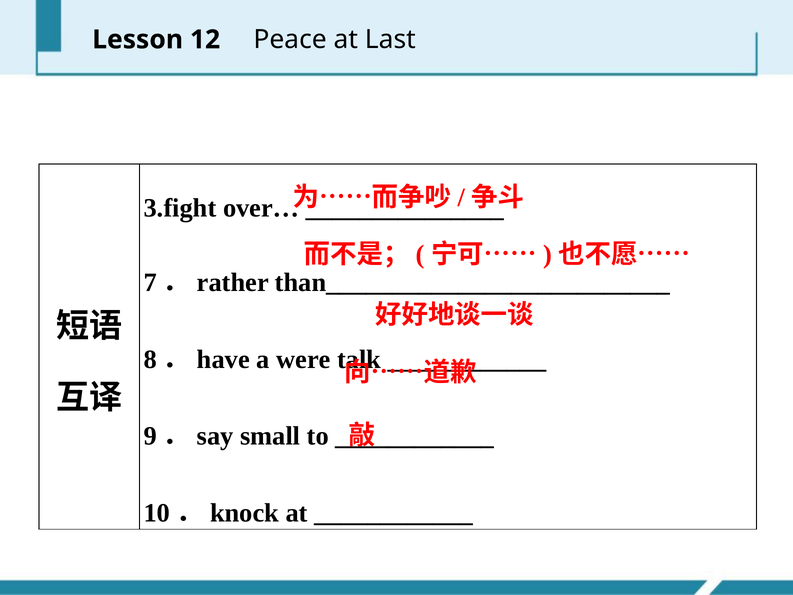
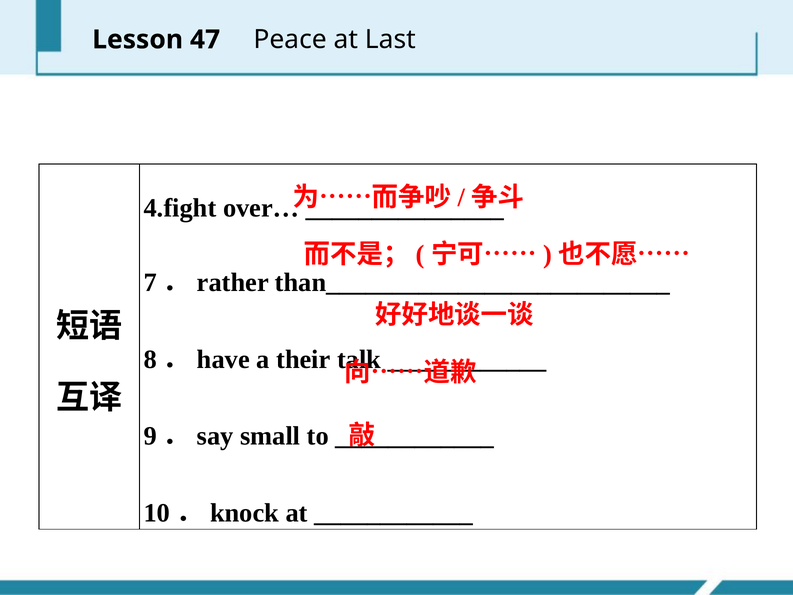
12: 12 -> 47 (205, 40)
3.fight: 3.fight -> 4.fight (180, 208)
were: were -> their (303, 359)
